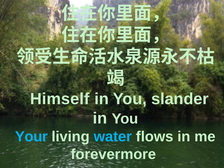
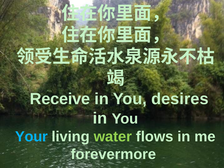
Himself: Himself -> Receive (60, 99)
slander: slander -> desires (180, 99)
water colour: light blue -> light green (113, 137)
